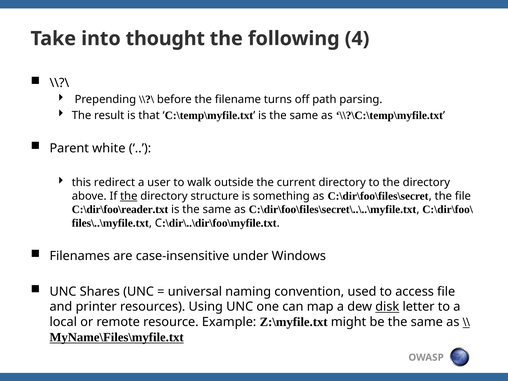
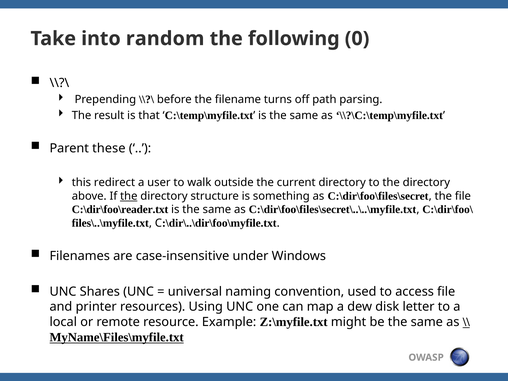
thought: thought -> random (165, 39)
4: 4 -> 0 (357, 39)
white: white -> these (109, 148)
disk underline: present -> none (387, 307)
